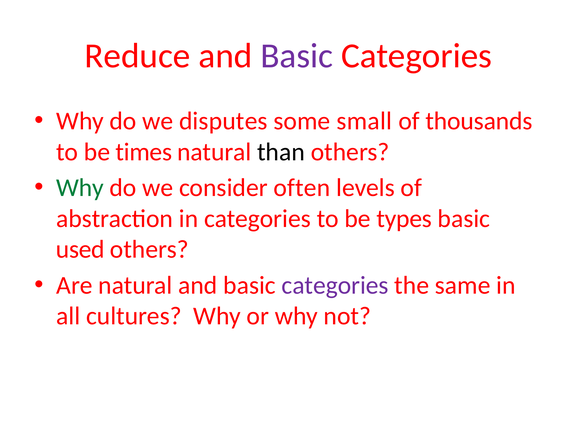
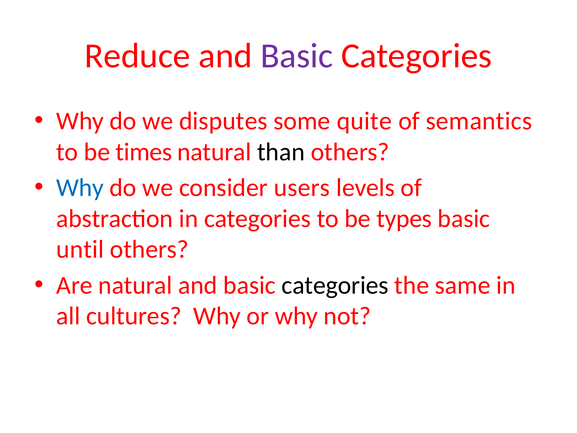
small: small -> quite (364, 121)
thousands: thousands -> semantics (479, 121)
Why colour: green -> blue (80, 188)
often: often -> users (302, 188)
used: used -> until (80, 249)
categories colour: purple -> black (335, 285)
